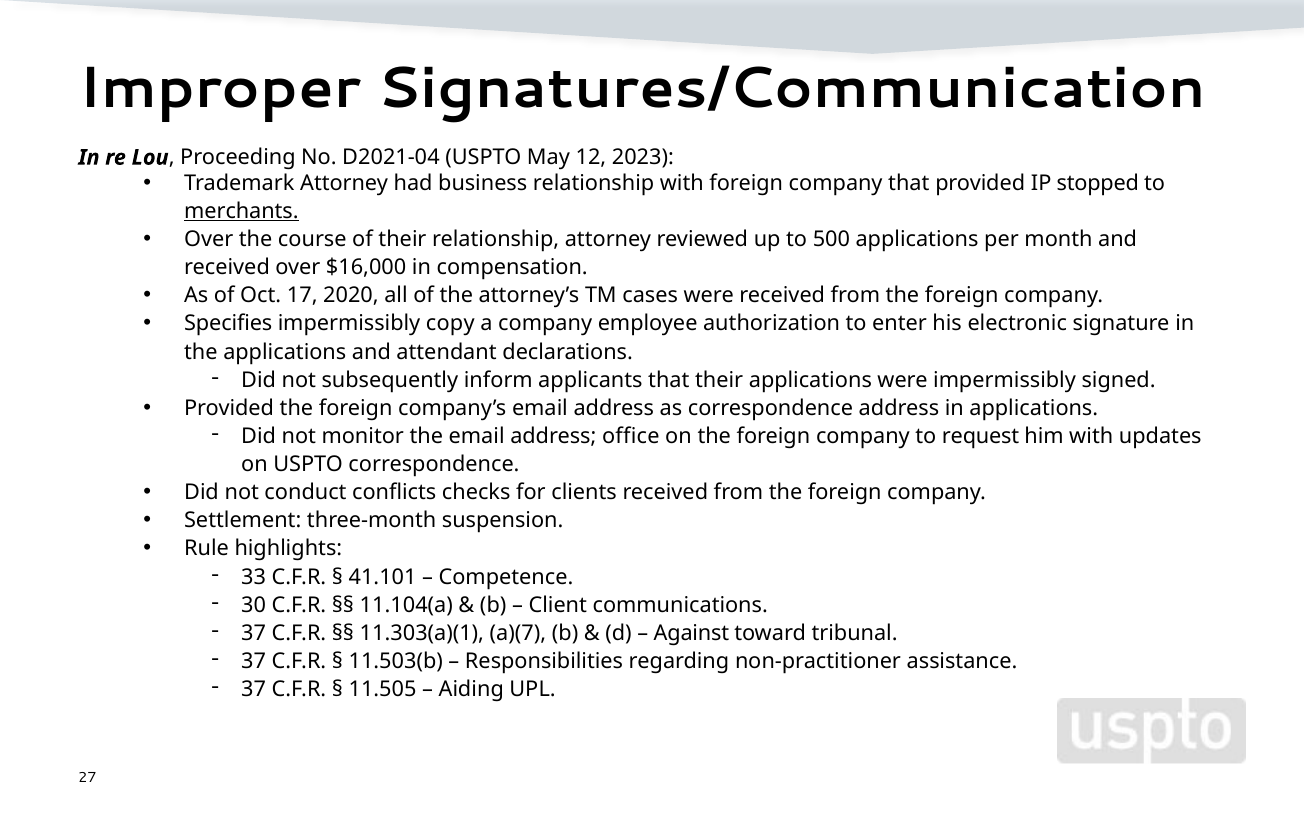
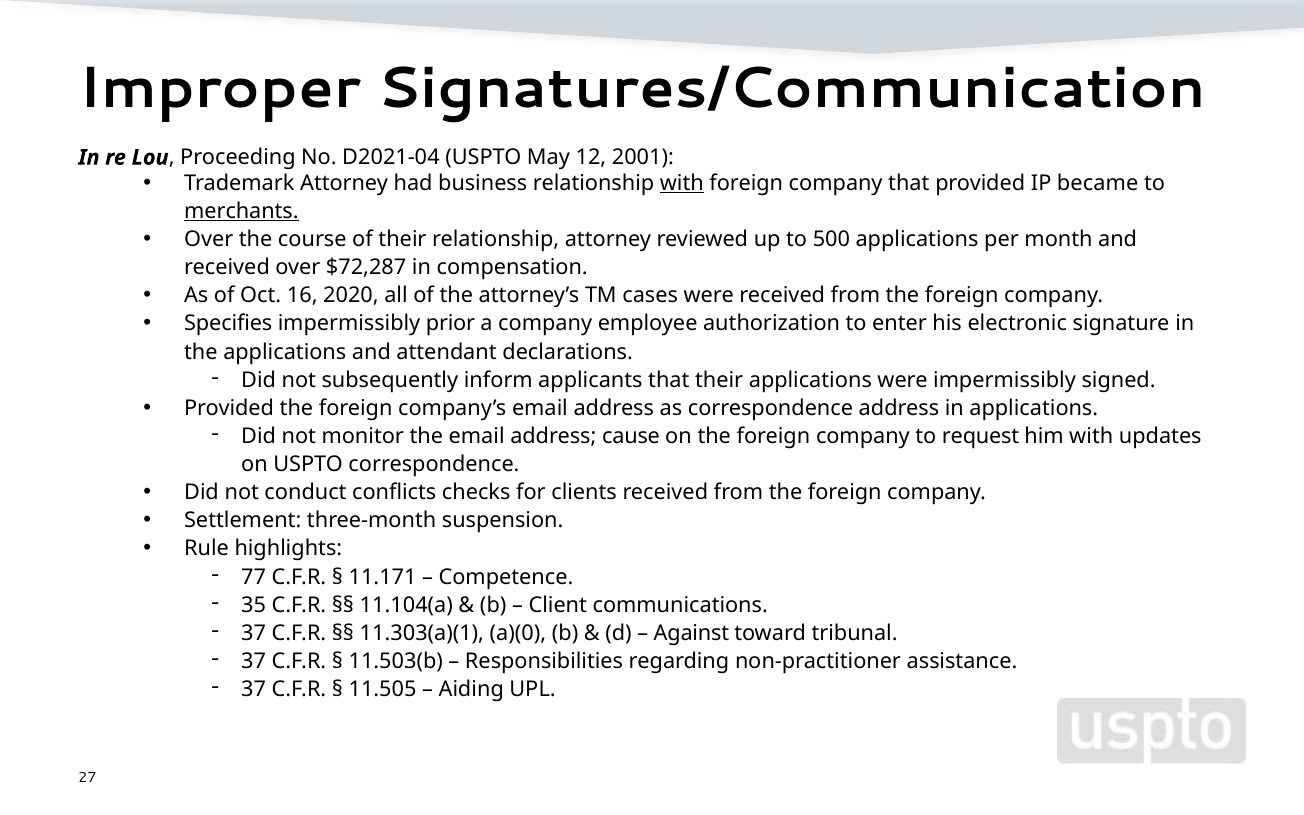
2023: 2023 -> 2001 (643, 158)
with underline: none -> present (682, 183)
stopped: stopped -> became (1098, 183)
$16,000: $16,000 -> $72,287 (366, 267)
17: 17 -> 16 (302, 296)
copy: copy -> prior (450, 324)
office: office -> cause (631, 436)
33: 33 -> 77 (254, 577)
41.101: 41.101 -> 11.171 (383, 577)
30: 30 -> 35 (254, 605)
a)(7: a)(7 -> a)(0 (518, 633)
